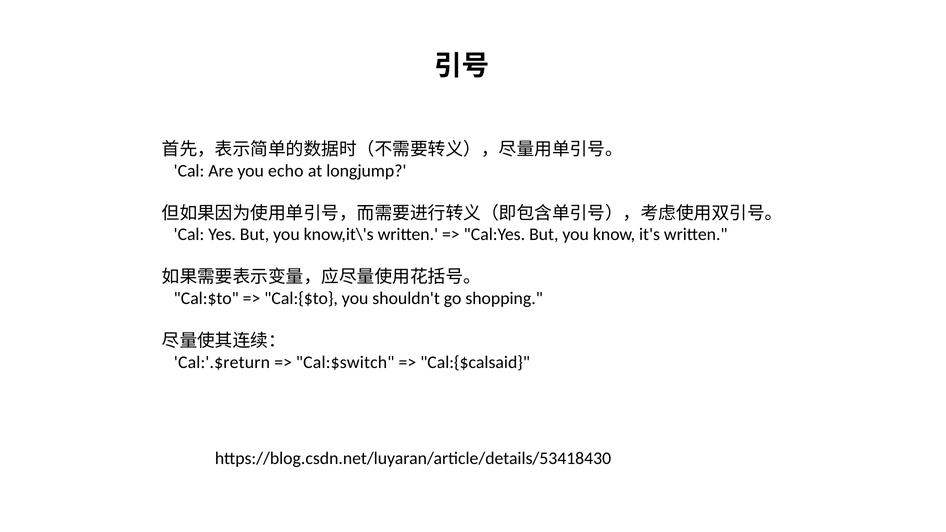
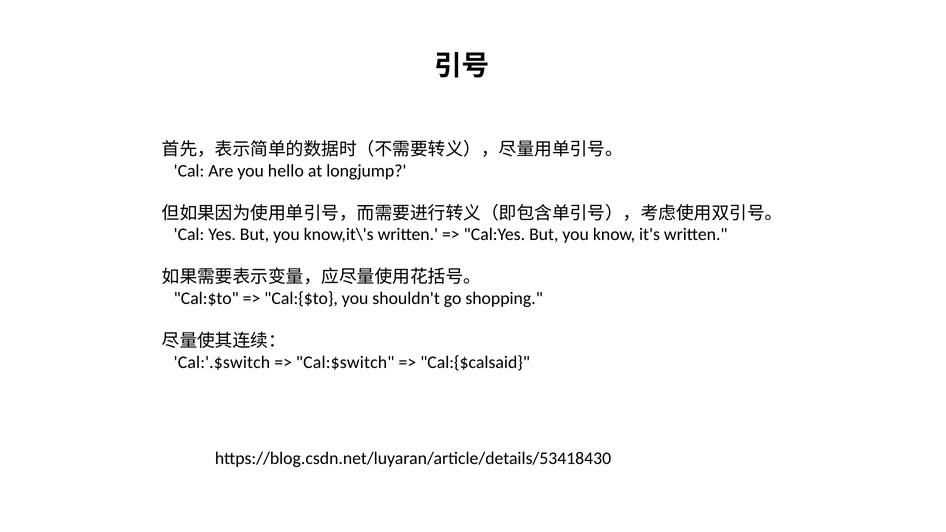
echo: echo -> hello (286, 171)
Cal:'.$return: Cal:'.$return -> Cal:'.$switch (222, 362)
